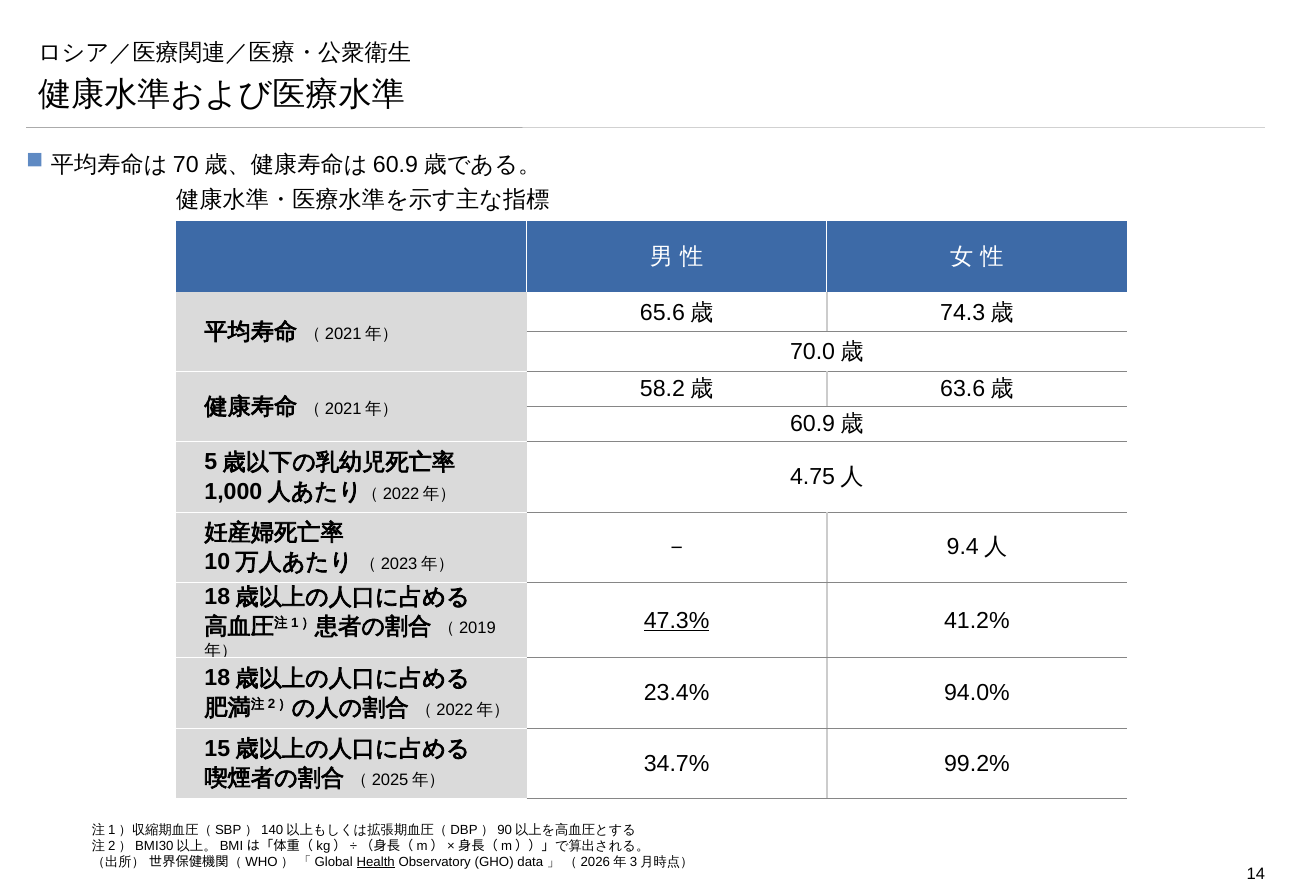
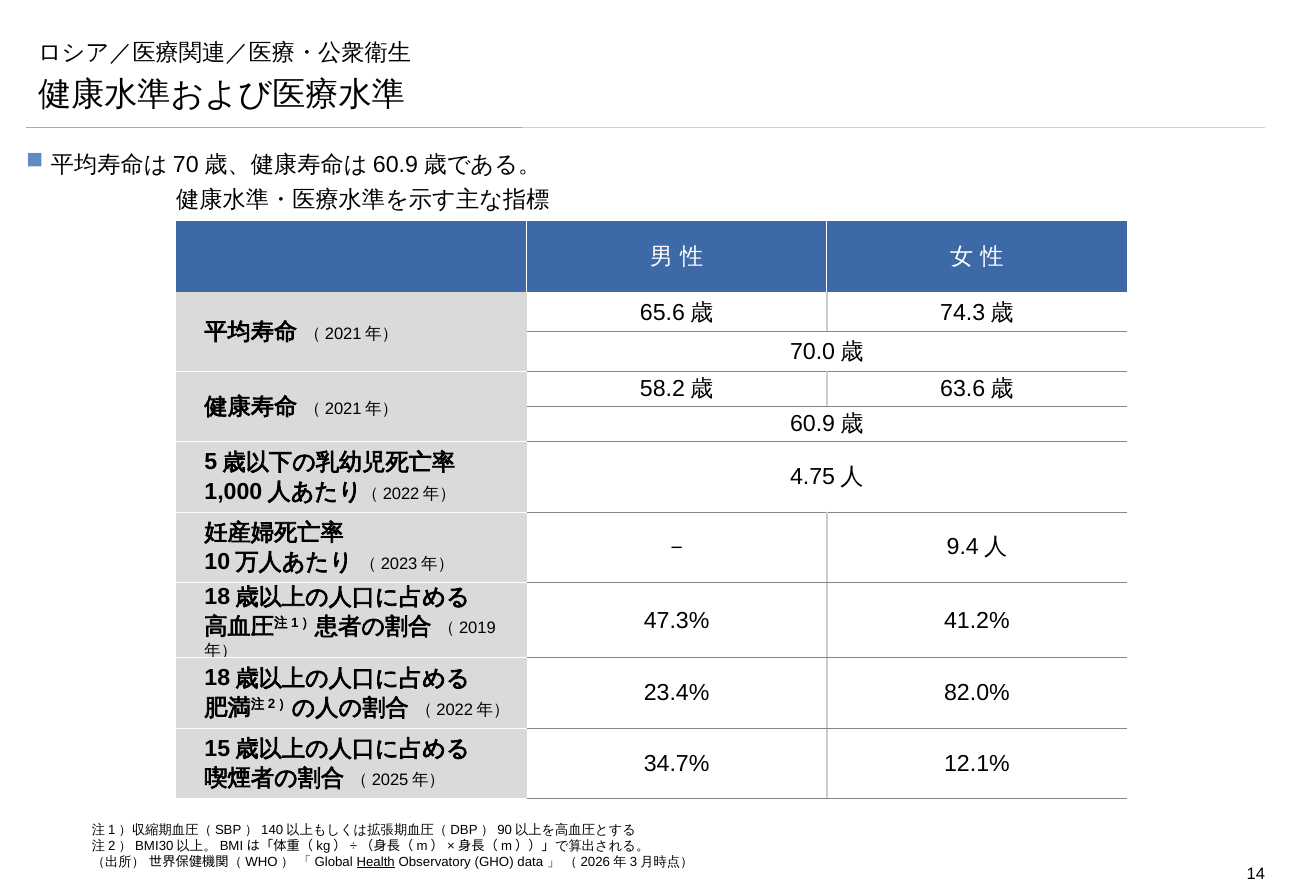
47.3% underline: present -> none (677, 621)
94.0%: 94.0% -> 82.0% (977, 694)
99.2%: 99.2% -> 12.1% (977, 764)
